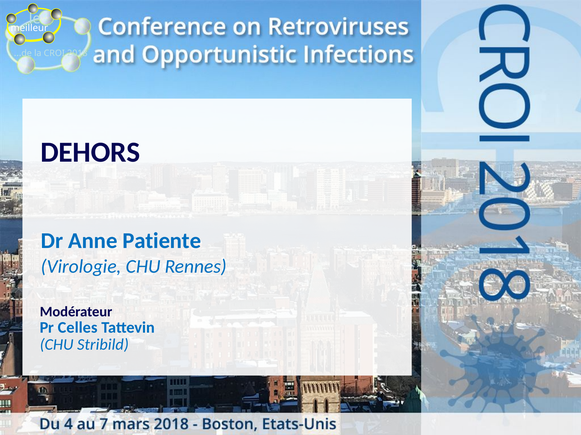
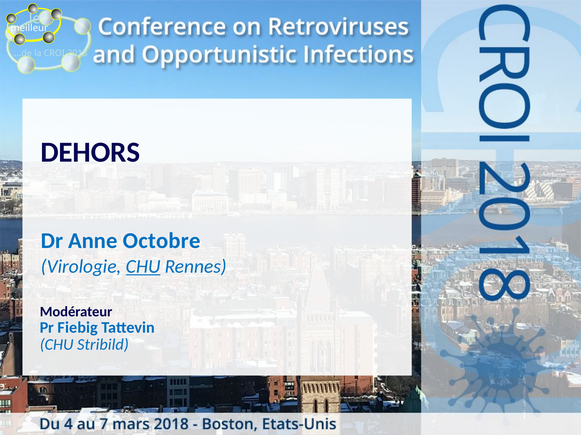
Patiente: Patiente -> Octobre (162, 241)
CHU underline: none -> present (143, 267)
Celles: Celles -> Fiebig (78, 328)
